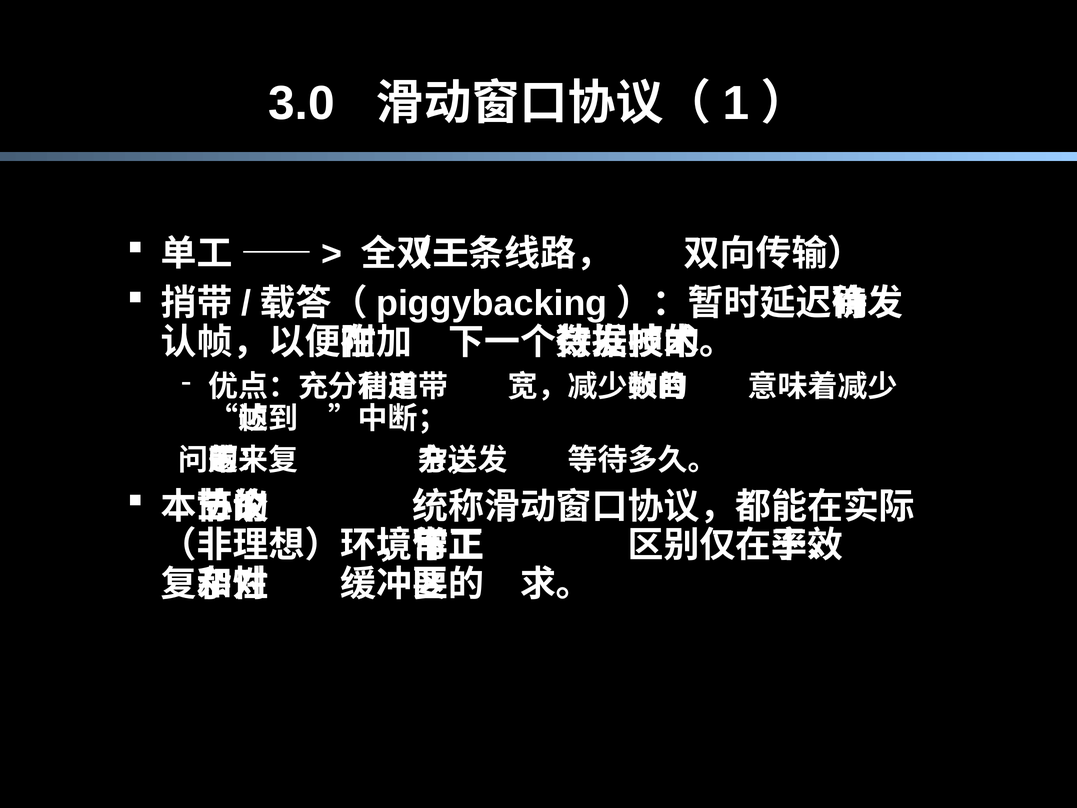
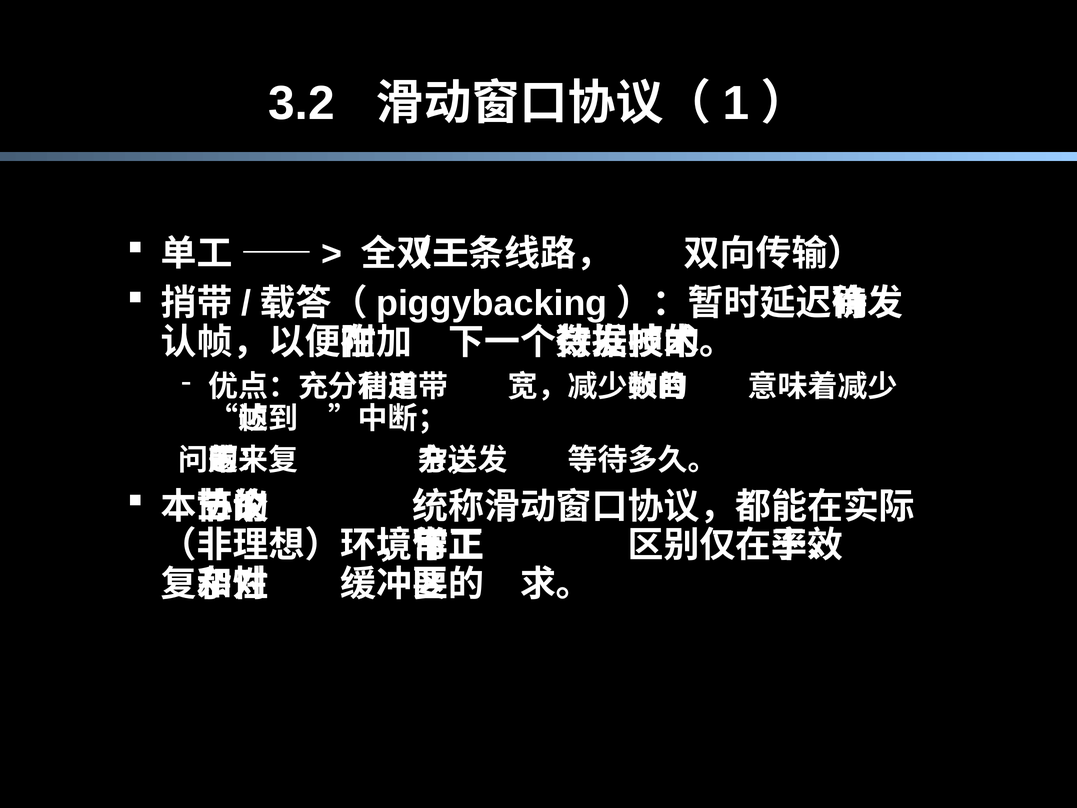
3.0: 3.0 -> 3.2 (301, 103)
